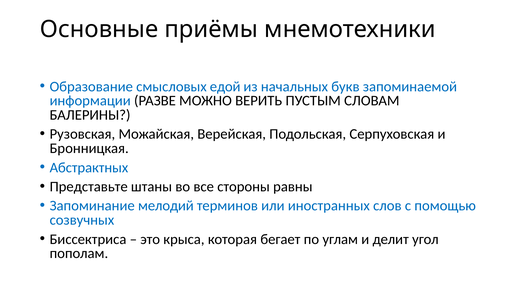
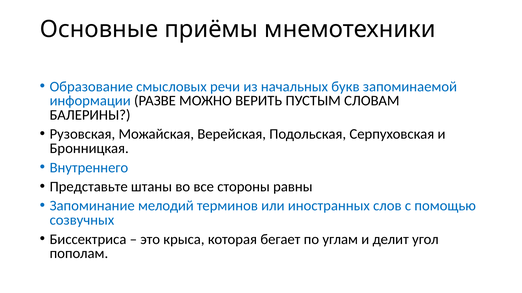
едой: едой -> речи (225, 87)
Абстрактных: Абстрактных -> Внутреннего (89, 168)
